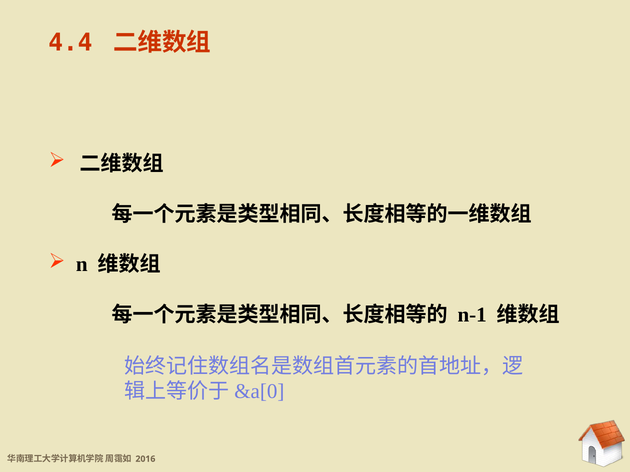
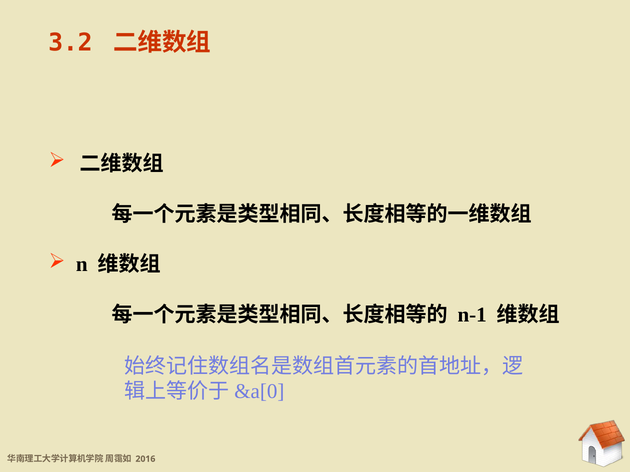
4.4: 4.4 -> 3.2 (70, 42)
